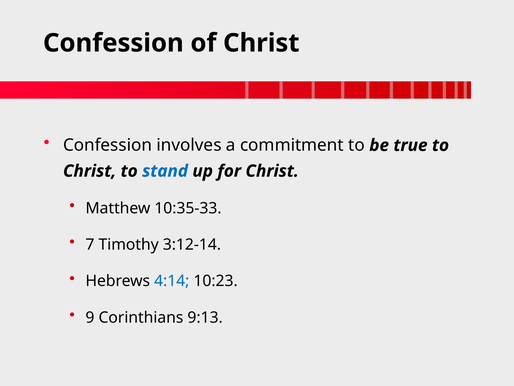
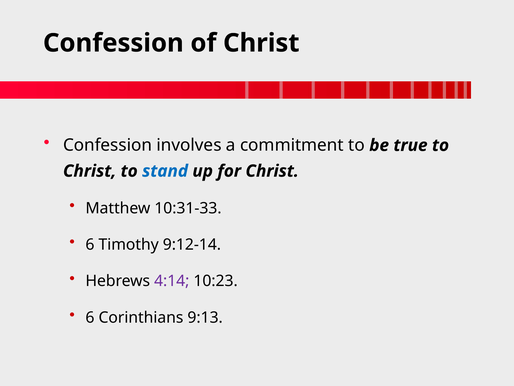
10:35-33: 10:35-33 -> 10:31-33 (188, 208)
7: 7 -> 6 (90, 244)
3:12-14: 3:12-14 -> 9:12-14 (192, 244)
4:14 colour: blue -> purple (172, 281)
9: 9 -> 6 (90, 317)
